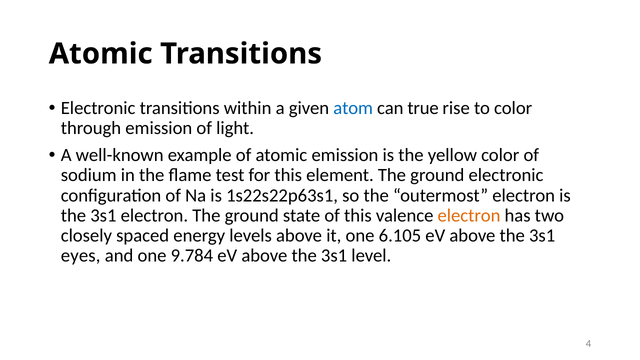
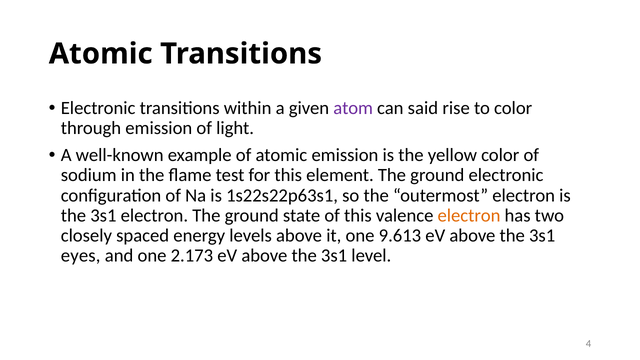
atom colour: blue -> purple (353, 108)
true: true -> said (423, 108)
6.105: 6.105 -> 9.613 (400, 236)
9.784: 9.784 -> 2.173 (192, 256)
